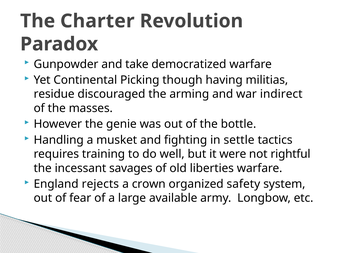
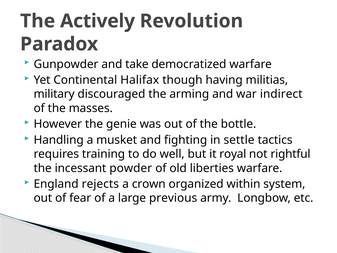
Charter: Charter -> Actively (98, 21)
Picking: Picking -> Halifax (140, 80)
residue: residue -> military (54, 94)
were: were -> royal (233, 154)
savages: savages -> powder (131, 168)
safety: safety -> within (243, 184)
available: available -> previous (173, 198)
